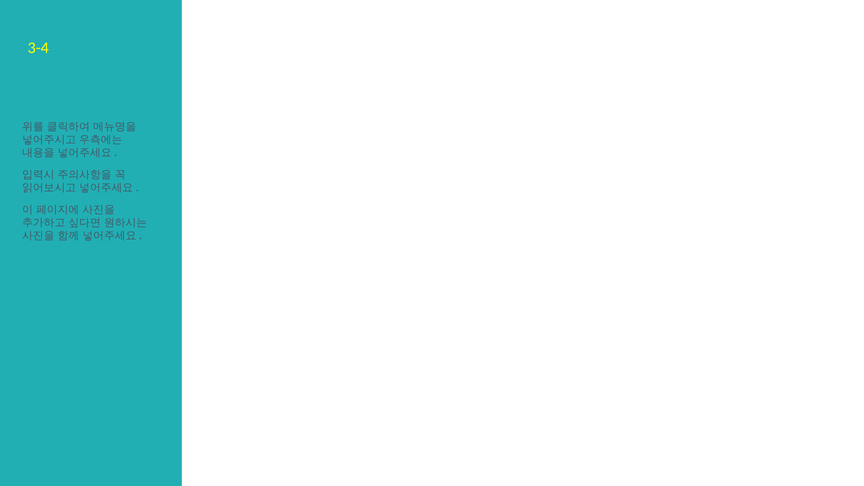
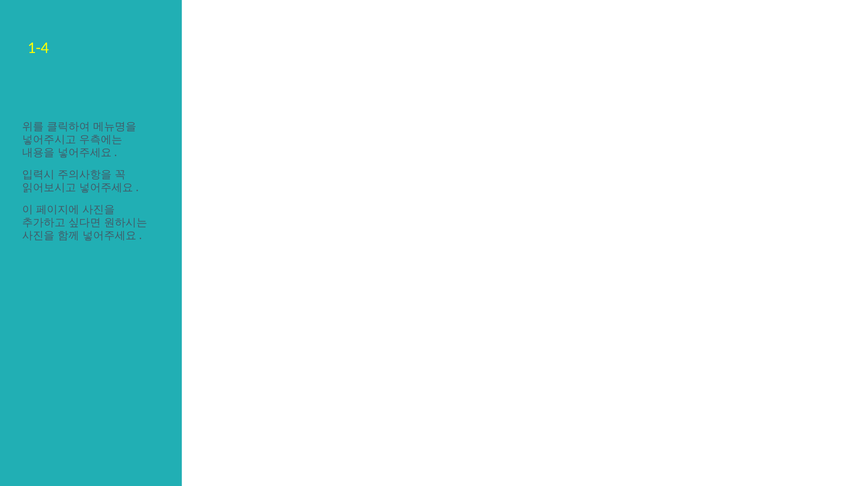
3-4: 3-4 -> 1-4 (38, 48)
